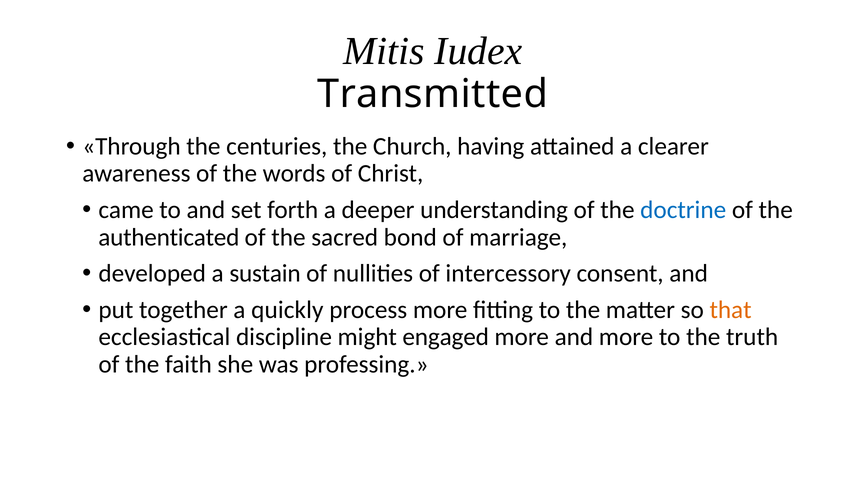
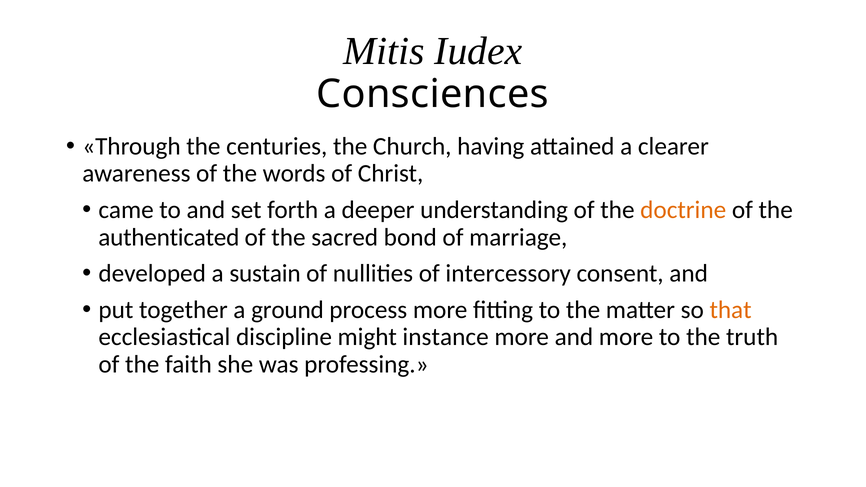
Transmitted: Transmitted -> Consciences (433, 94)
doctrine colour: blue -> orange (683, 210)
quickly: quickly -> ground (287, 310)
engaged: engaged -> instance (446, 337)
